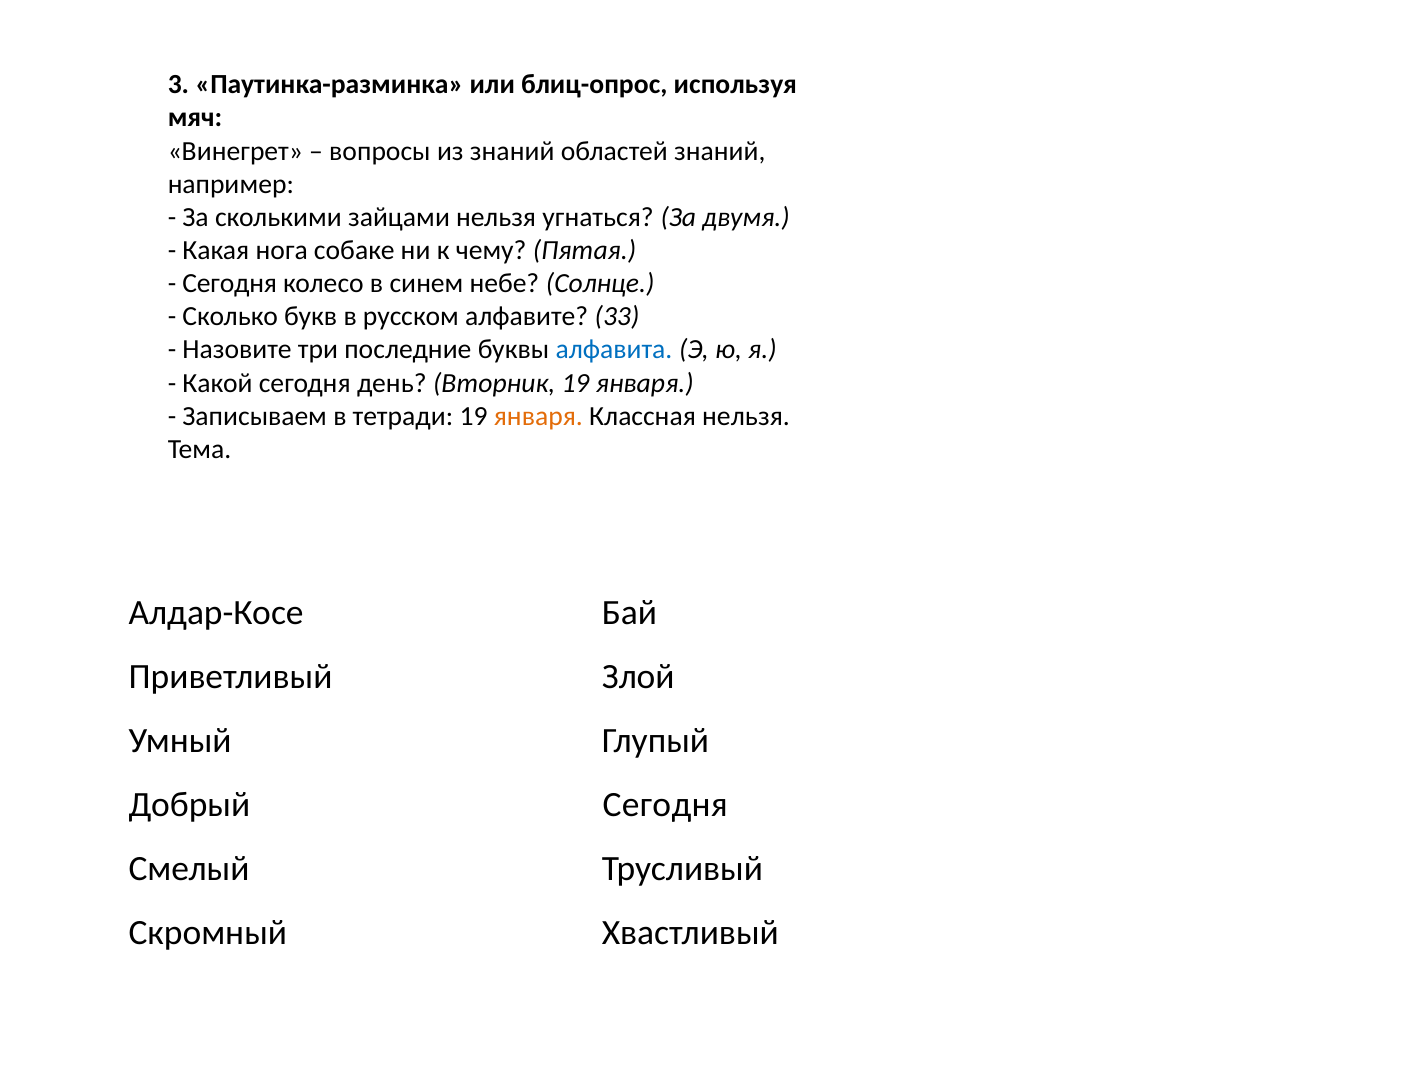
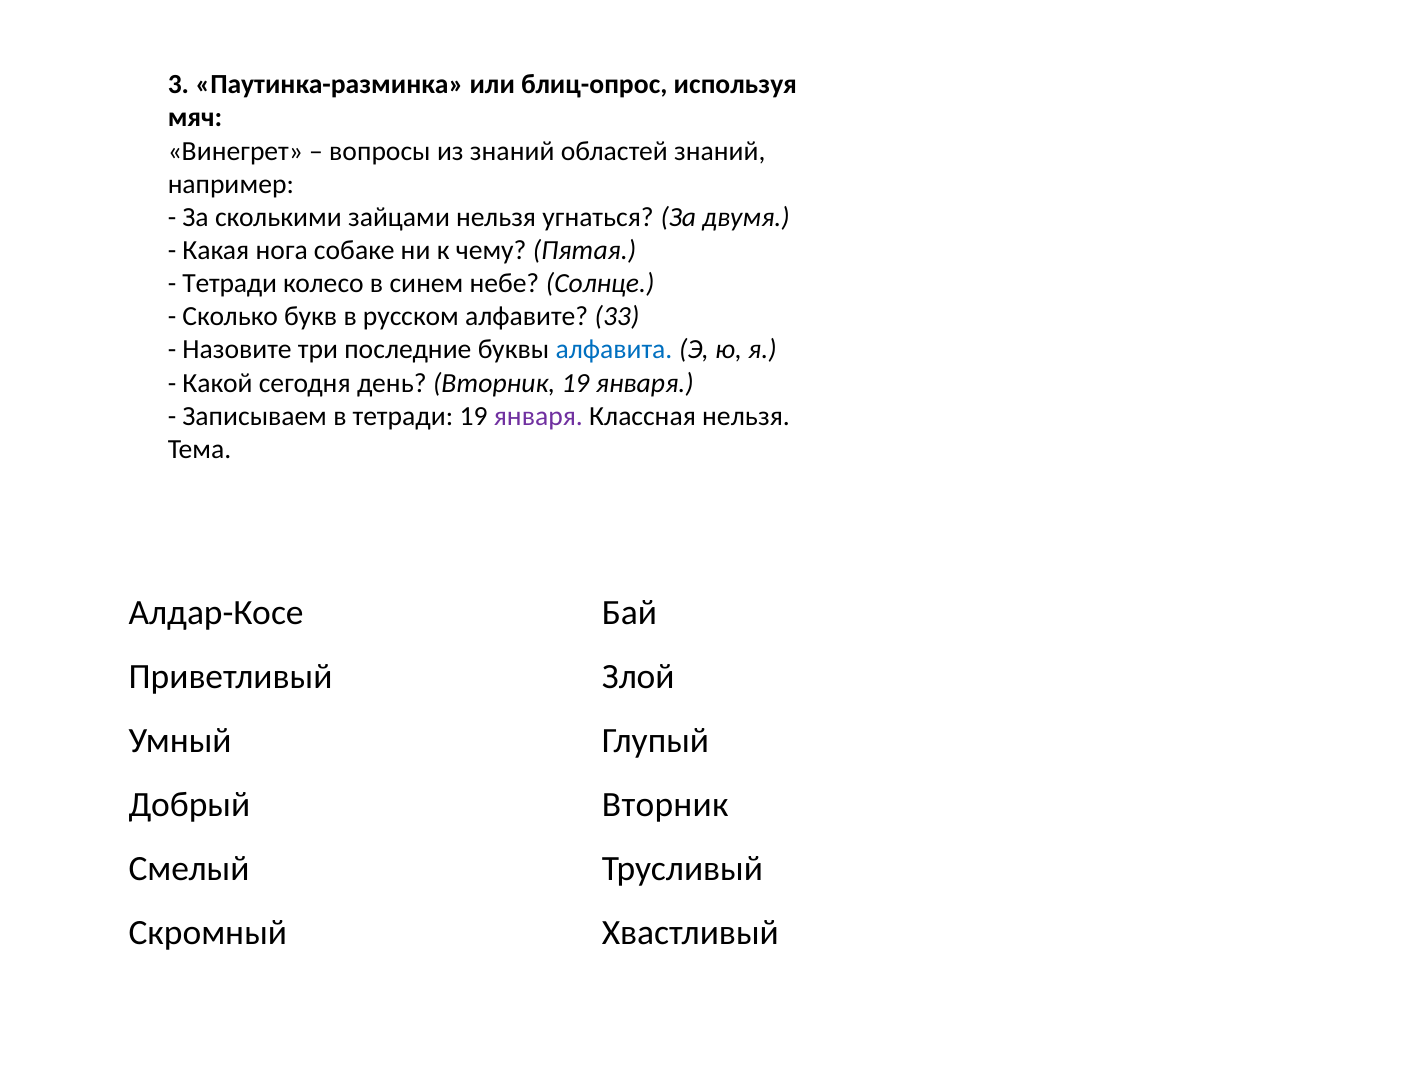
Сегодня: Сегодня -> Тетради (230, 283)
января colour: orange -> purple (538, 416)
Добрый Сегодня: Сегодня -> Вторник (665, 805)
